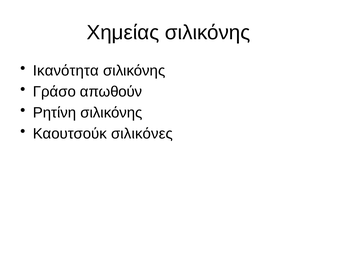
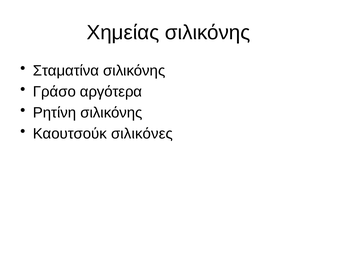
Ικανότητα: Ικανότητα -> Σταματίνα (66, 71)
απωθούν: απωθούν -> αργότερα (111, 92)
